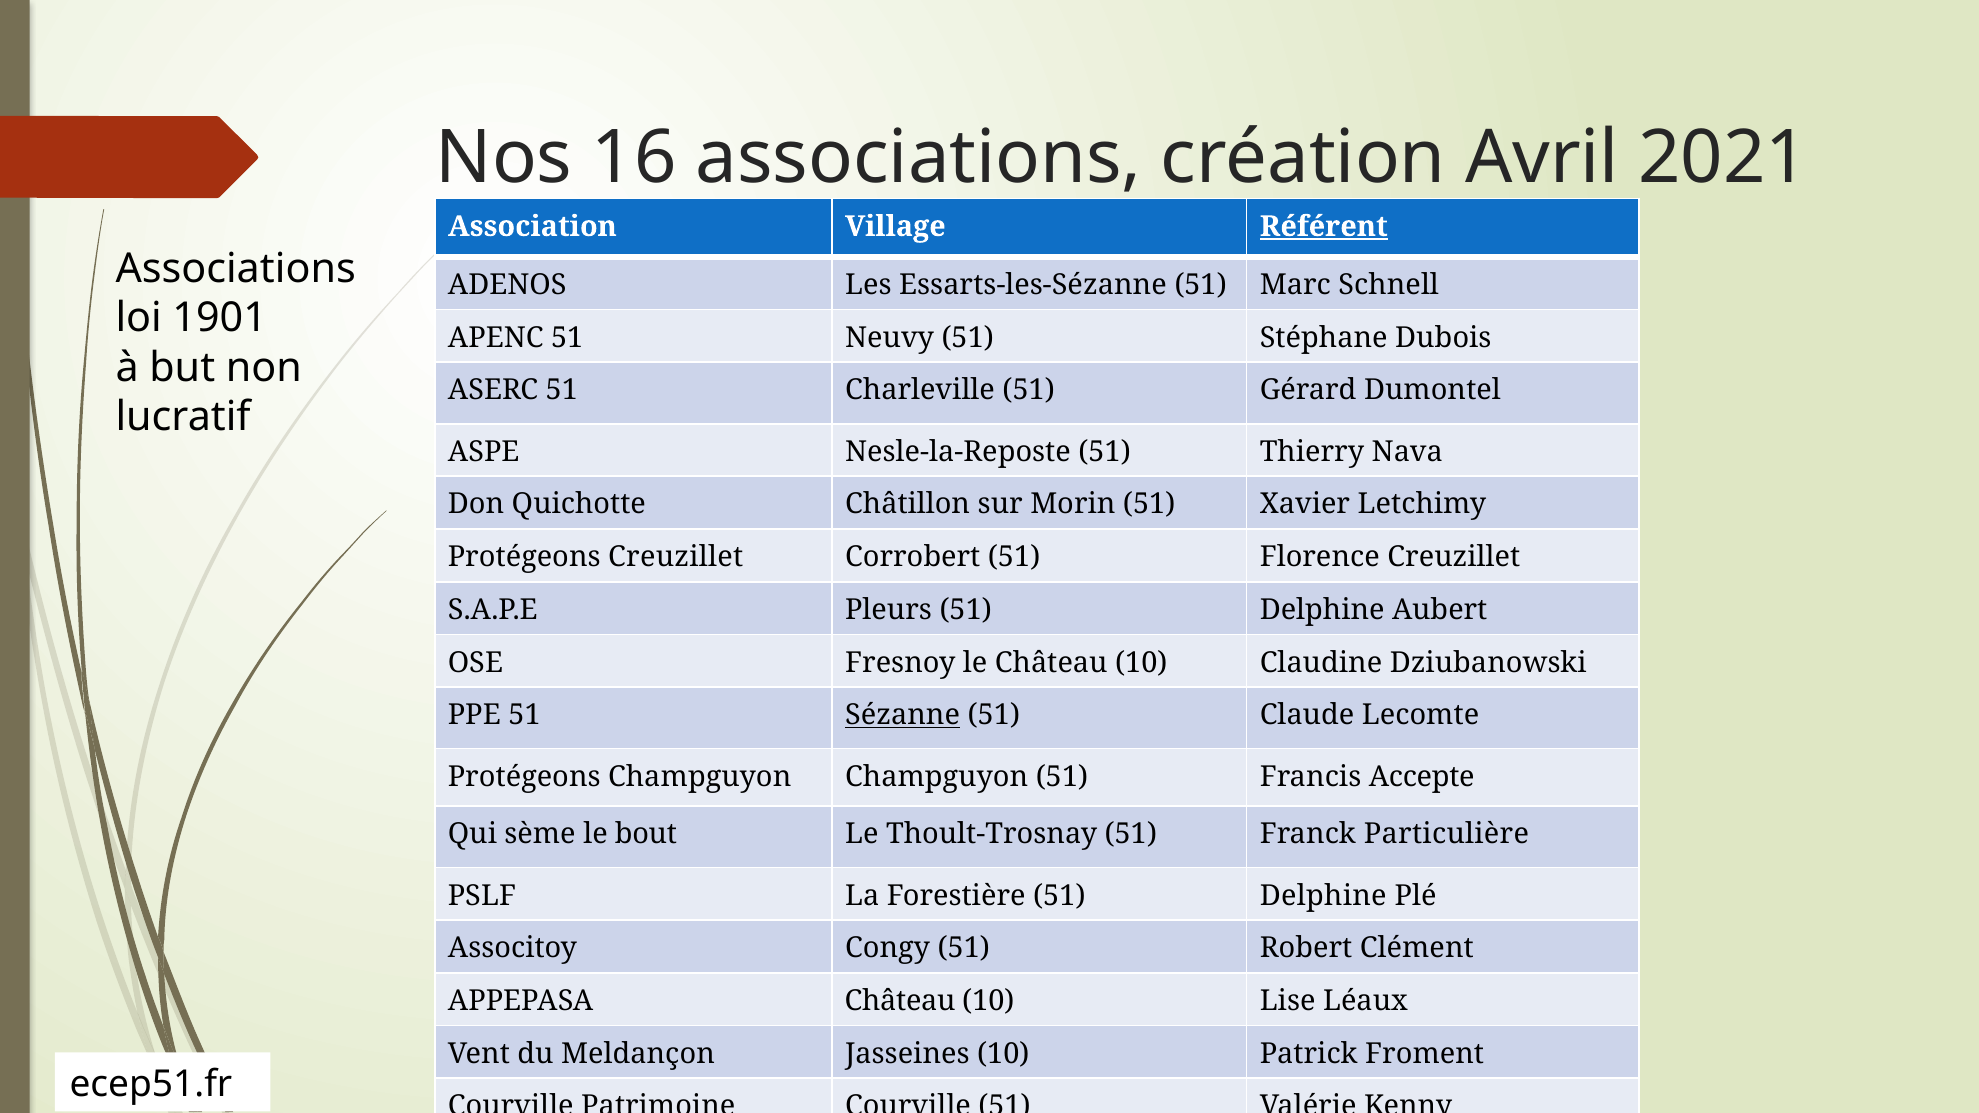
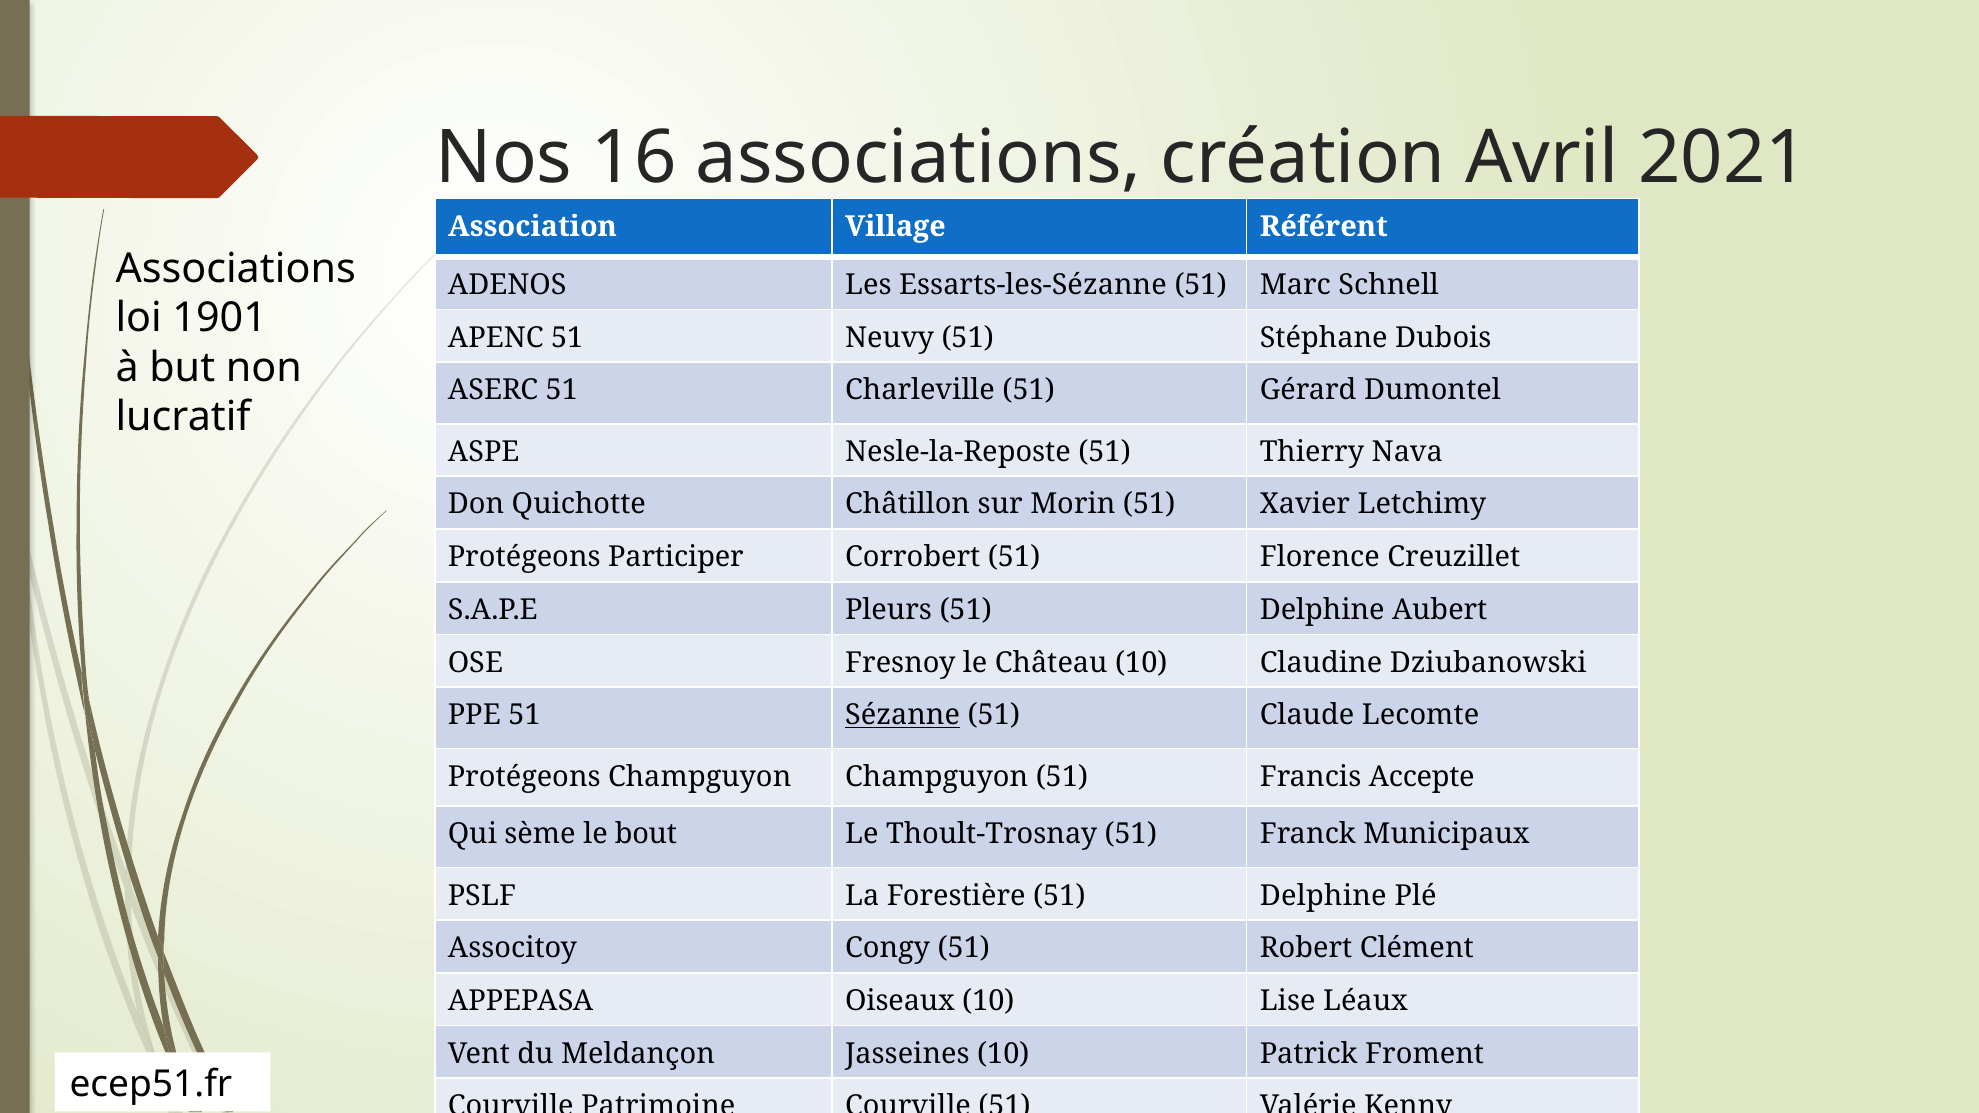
Référent underline: present -> none (1324, 226)
Protégeons Creuzillet: Creuzillet -> Participer (676, 557)
Particulière: Particulière -> Municipaux (1447, 834)
APPEPASA Château: Château -> Oiseaux (900, 1001)
